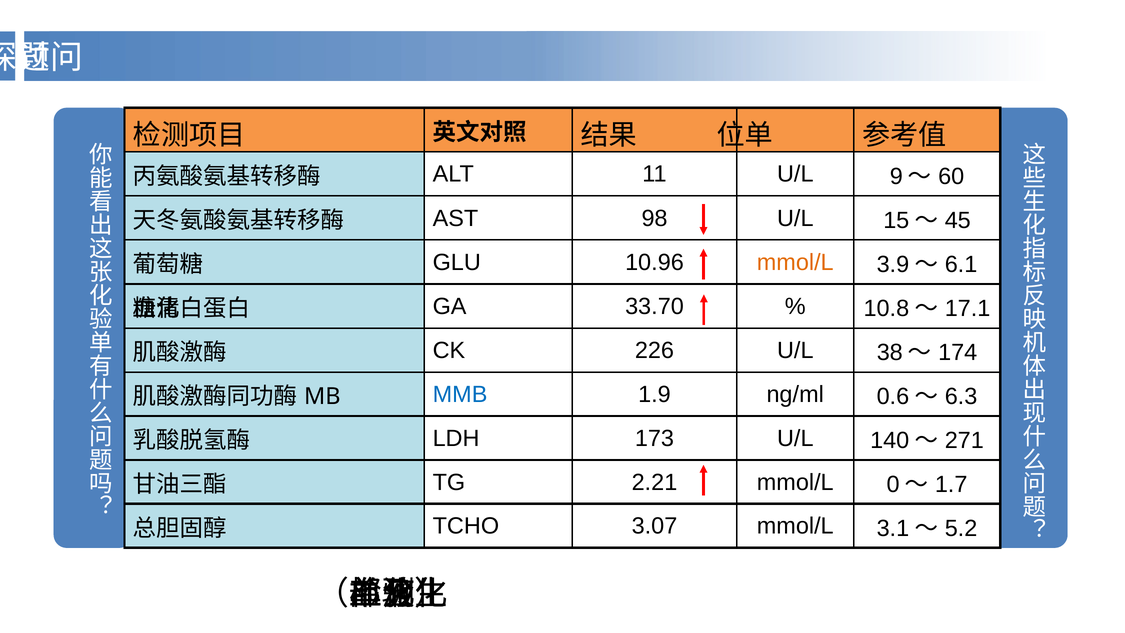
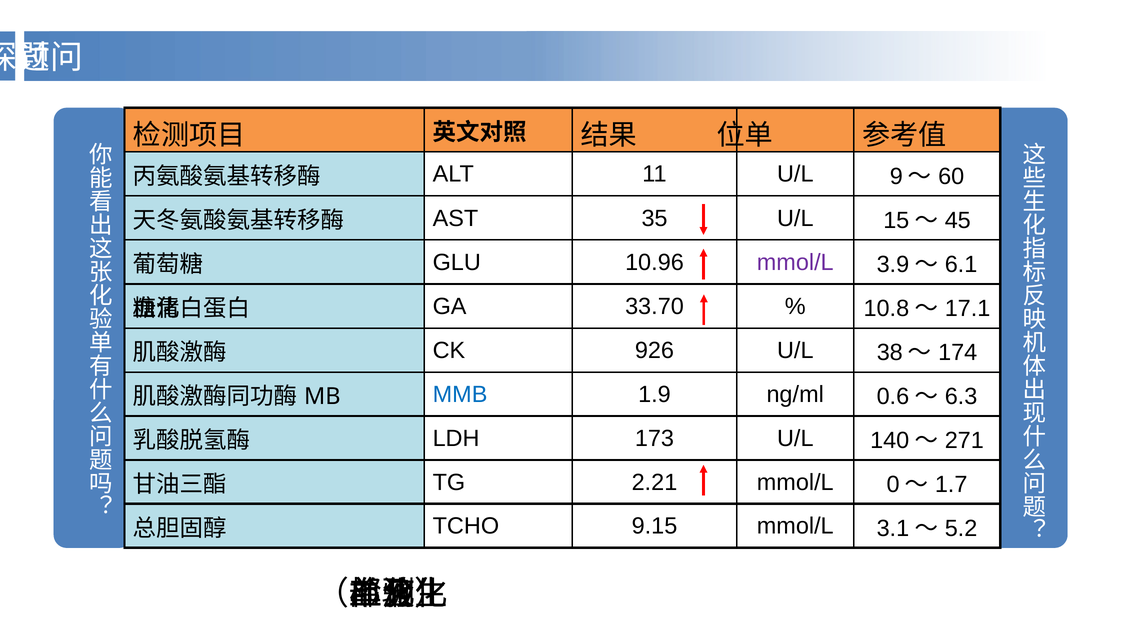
98: 98 -> 35 (655, 218)
mmol/L colour: orange -> purple (795, 262)
226: 226 -> 926 (654, 350)
3.07: 3.07 -> 9.15 (654, 526)
